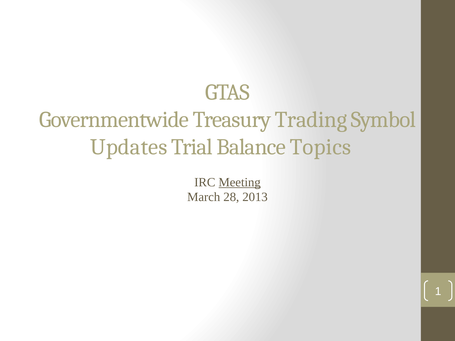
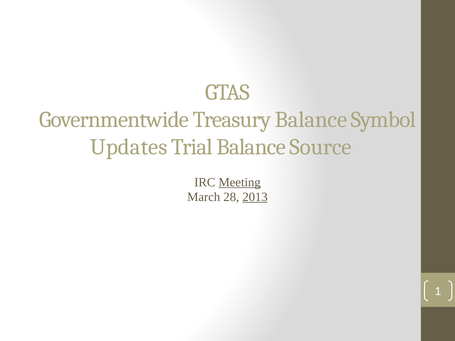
Treasury Trading: Trading -> Balance (311, 120)
Topics: Topics -> Source (321, 147)
2013 underline: none -> present (255, 197)
